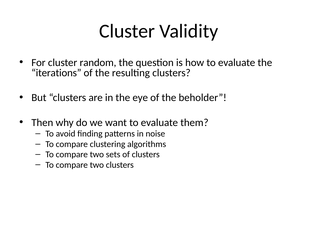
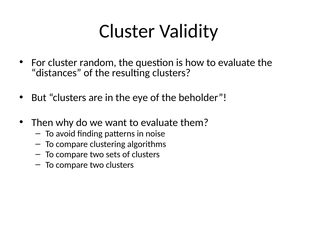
iterations: iterations -> distances (56, 73)
